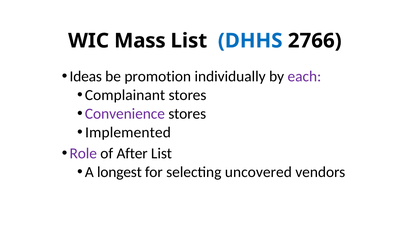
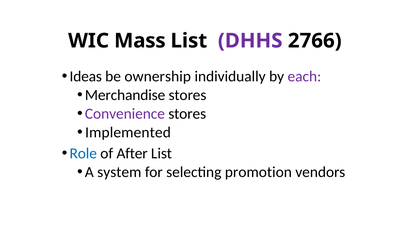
DHHS colour: blue -> purple (250, 41)
promotion: promotion -> ownership (158, 77)
Complainant: Complainant -> Merchandise (125, 95)
Role colour: purple -> blue (83, 154)
longest: longest -> system (119, 173)
uncovered: uncovered -> promotion (258, 173)
